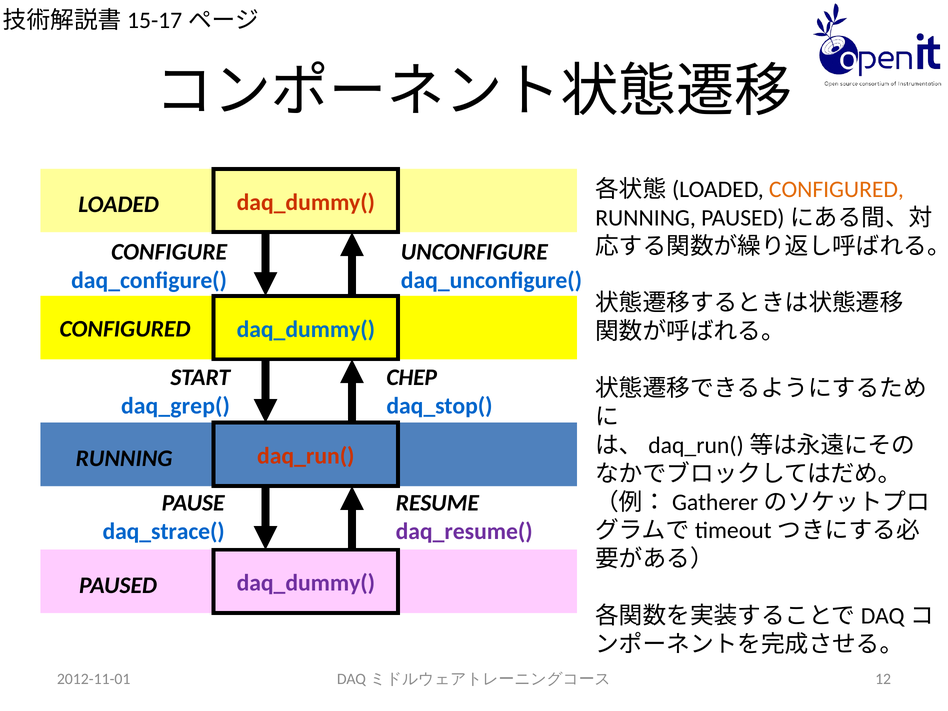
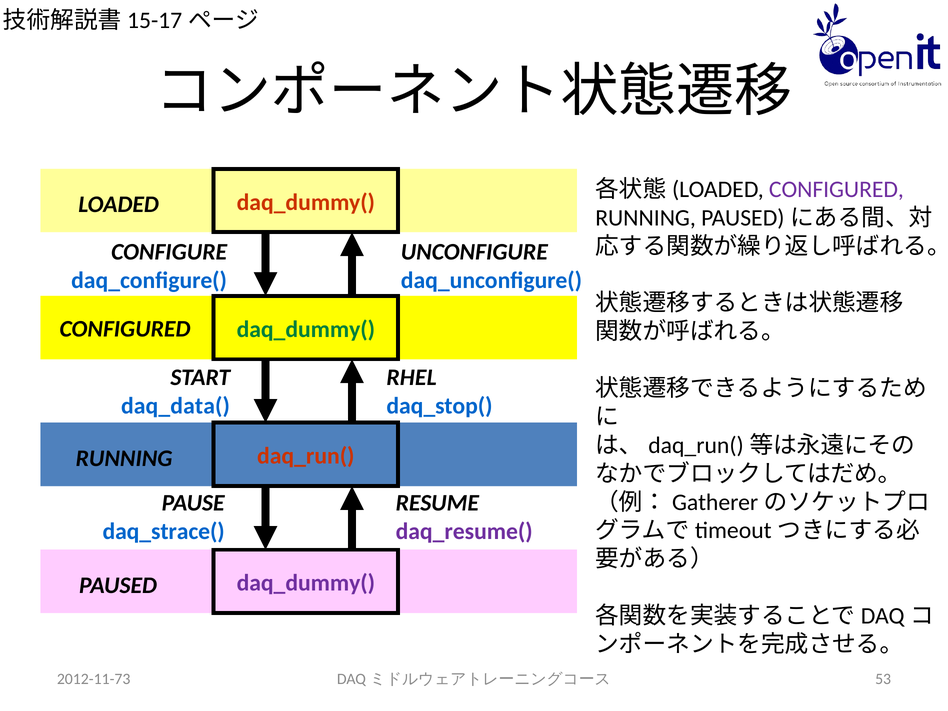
CONFIGURED colour: orange -> purple (836, 189)
daq_dummy( colour: blue -> green (306, 329)
CHEP: CHEP -> RHEL (412, 377)
daq_grep(: daq_grep( -> daq_data( (175, 406)
2012-11-01: 2012-11-01 -> 2012-11-73 (94, 679)
12: 12 -> 53 (883, 679)
